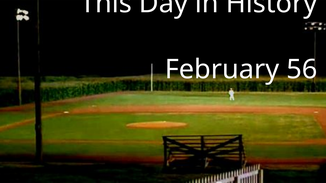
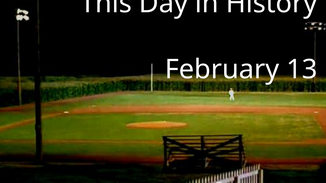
56: 56 -> 13 (302, 70)
